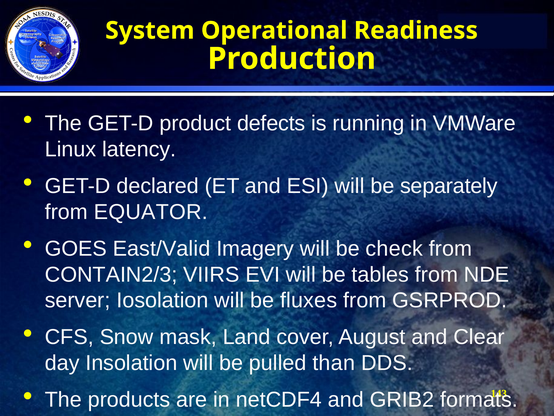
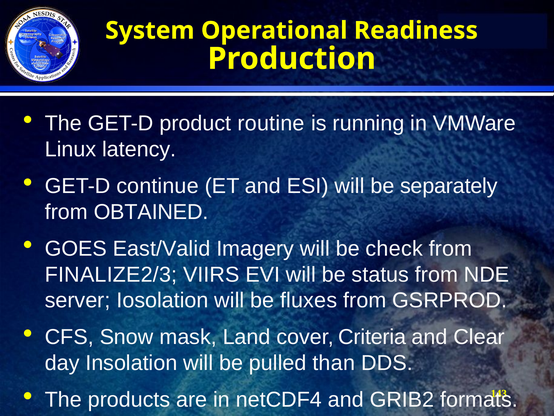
defects: defects -> routine (271, 123)
declared: declared -> continue (158, 186)
EQUATOR: EQUATOR -> OBTAINED (151, 212)
CONTAIN2/3: CONTAIN2/3 -> FINALIZE2/3 (111, 274)
tables: tables -> status (380, 274)
August: August -> Criteria (372, 337)
